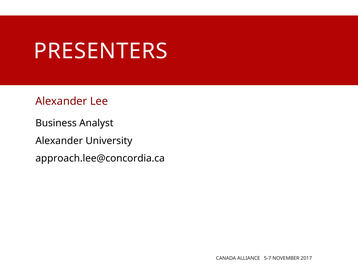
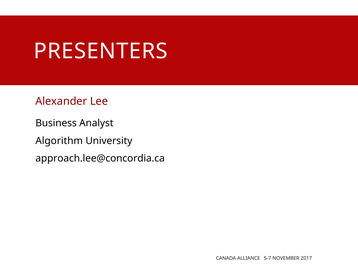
Alexander: Alexander -> Algorithm (59, 141)
